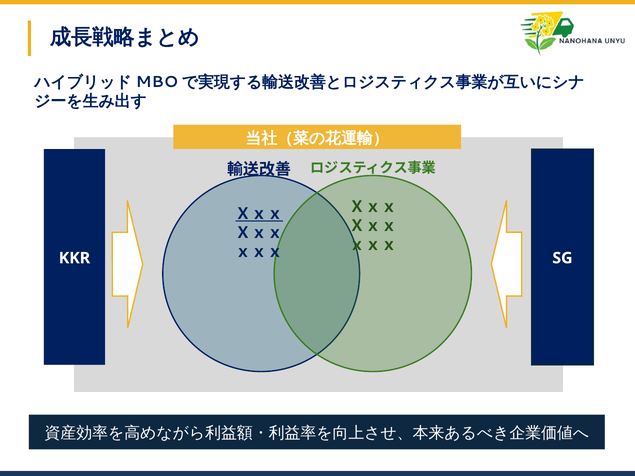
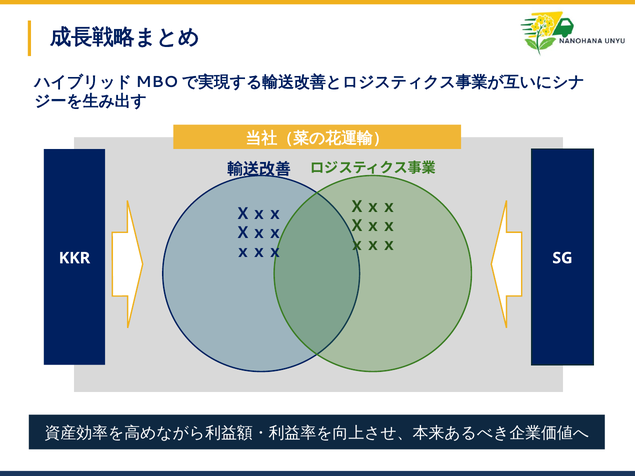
Ｘｘｘ underline: present -> none (259, 214)
